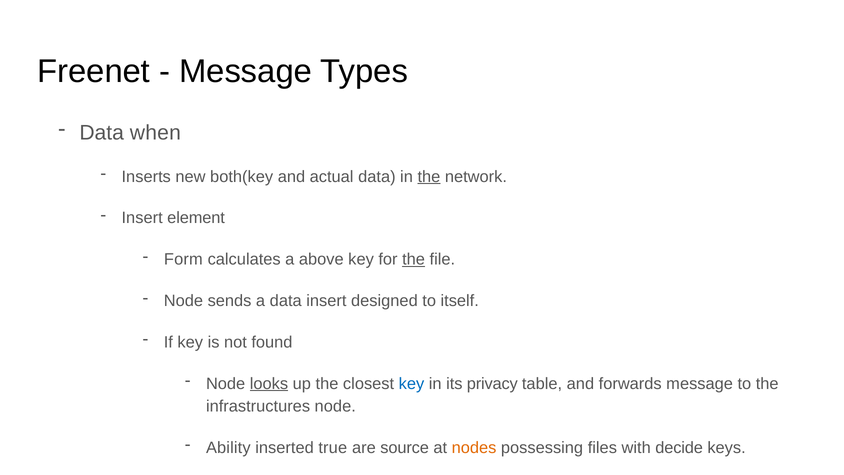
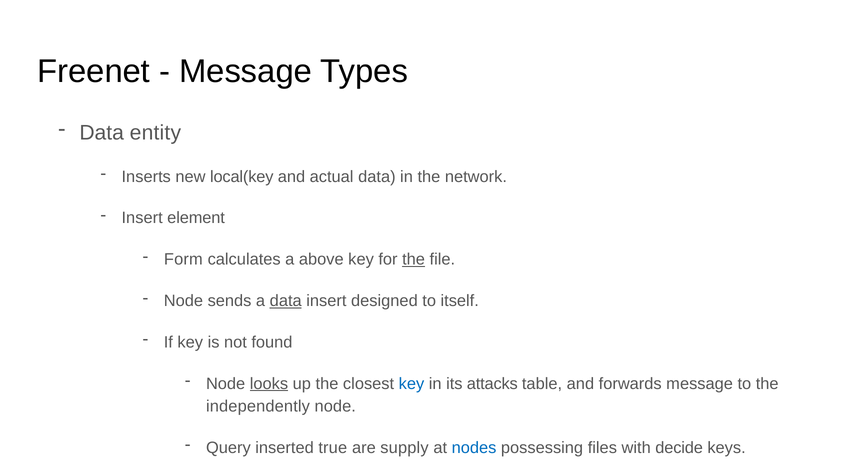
when: when -> entity (155, 133)
both(key: both(key -> local(key (242, 177)
the underline: present -> none (429, 177)
data underline: none -> present (286, 301)
privacy: privacy -> attacks (492, 383)
infrastructures: infrastructures -> independently (258, 406)
Ability: Ability -> Query (228, 447)
source: source -> supply (404, 447)
nodes colour: orange -> blue (474, 447)
